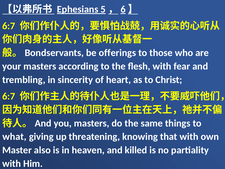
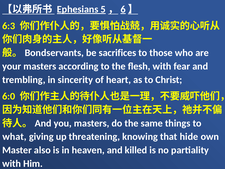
6:7: 6:7 -> 6:3 (9, 26)
offerings: offerings -> sacrifices (118, 53)
6:7: 6:7 -> 6:0 (9, 96)
that with: with -> hide (189, 136)
